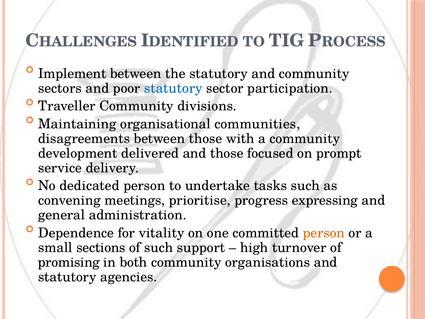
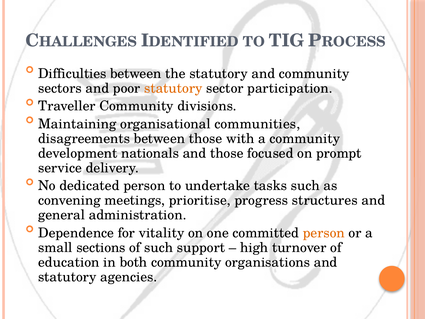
Implement: Implement -> Difficulties (72, 73)
statutory colour: blue -> orange (173, 88)
delivered: delivered -> nationals (150, 153)
expressing: expressing -> structures (325, 200)
promising: promising -> education (69, 262)
